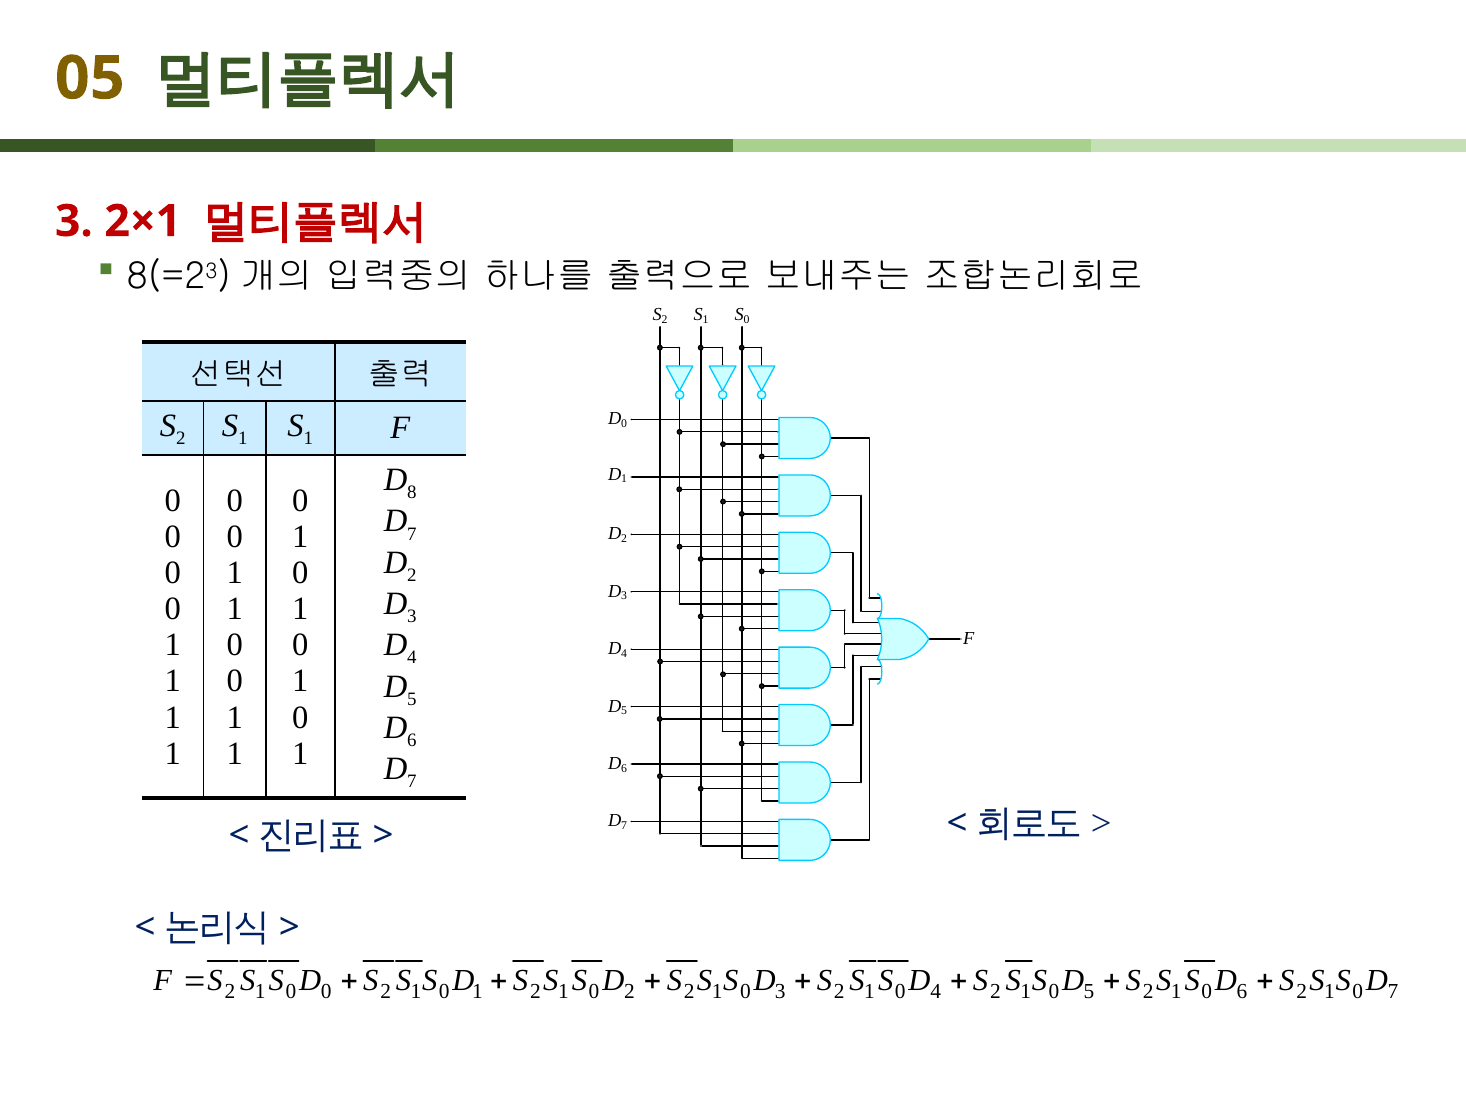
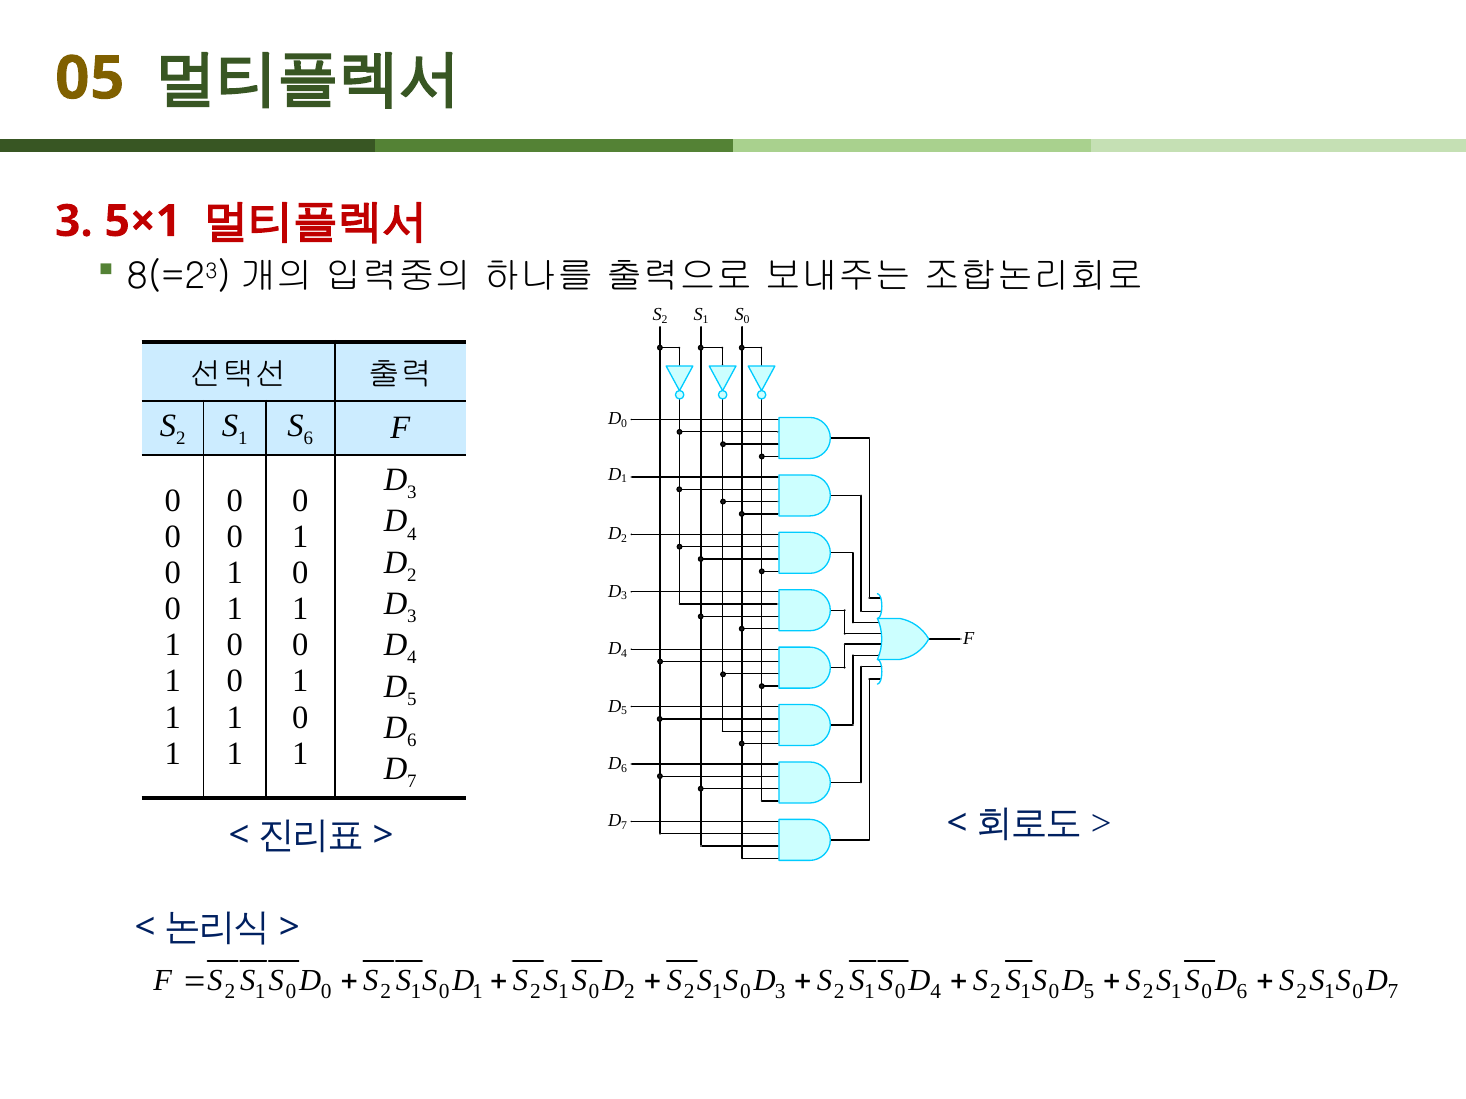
2×1: 2×1 -> 5×1 (143, 221)
1: 1 -> 6 (308, 438)
8: 8 -> 3 (412, 493)
7: 7 -> 4 (412, 534)
